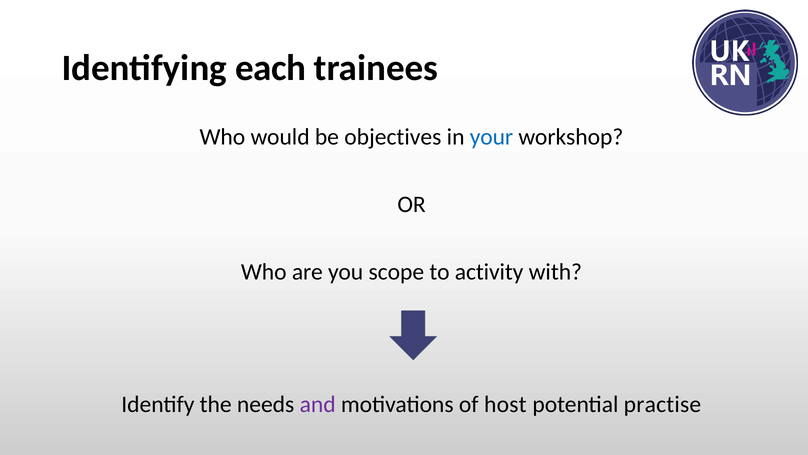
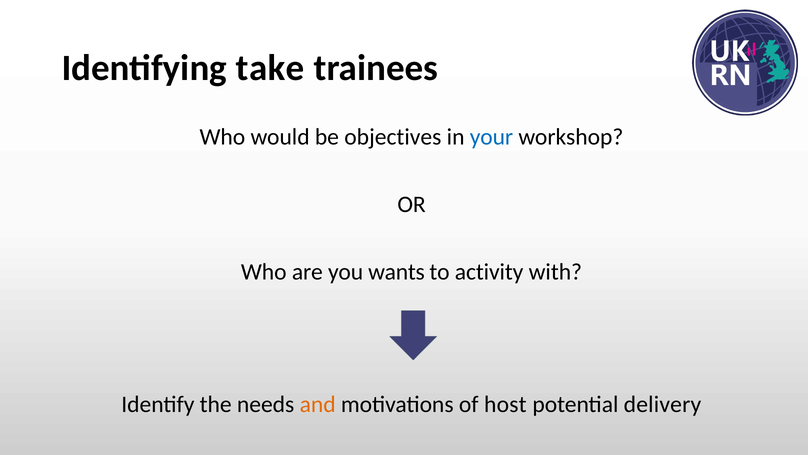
each: each -> take (270, 68)
scope: scope -> wants (396, 272)
and colour: purple -> orange (318, 404)
practise: practise -> delivery (662, 404)
